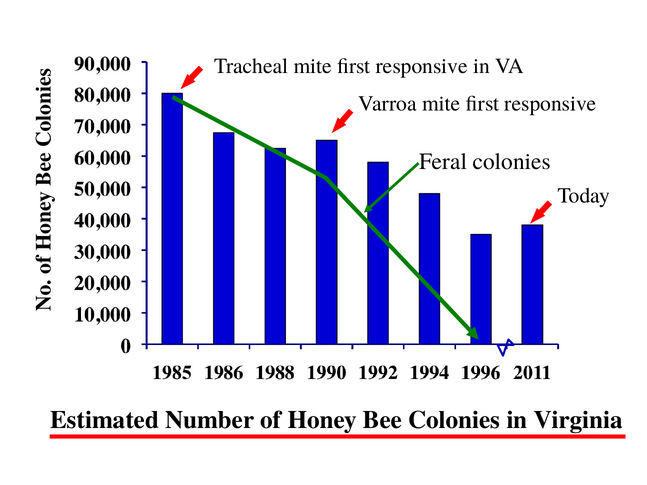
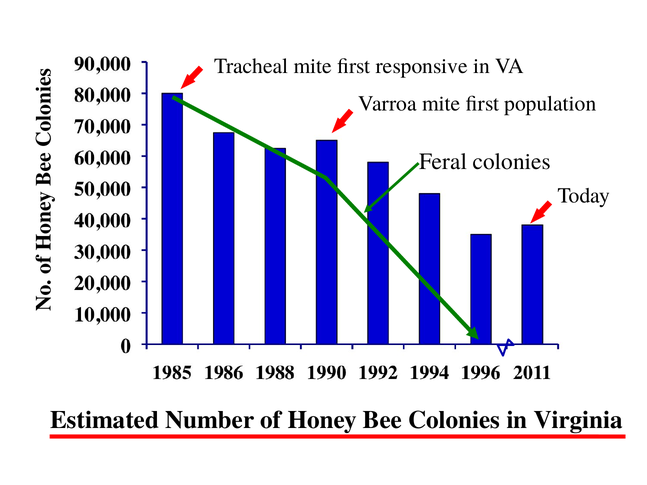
responsive: responsive -> population (550, 104)
